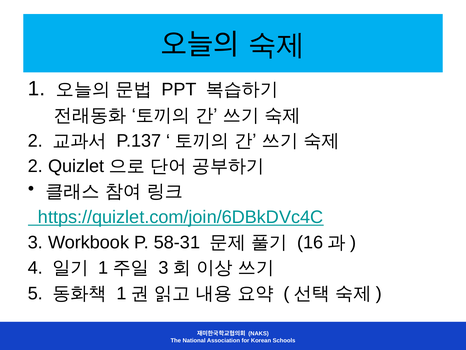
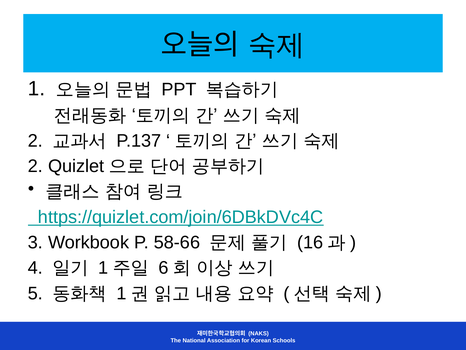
58-31: 58-31 -> 58-66 (177, 242)
3: 3 -> 6 (164, 268)
